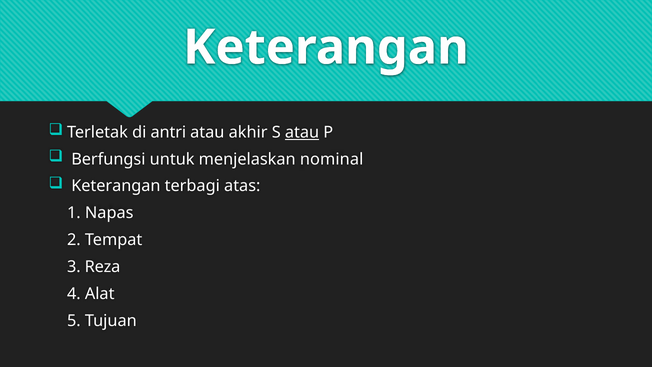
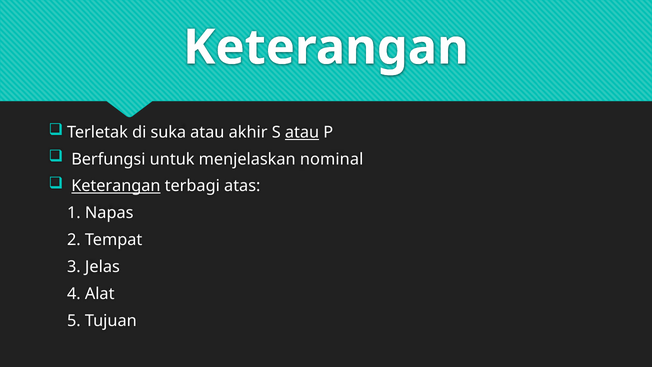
antri: antri -> suka (168, 132)
Keterangan underline: none -> present (116, 186)
Reza: Reza -> Jelas (102, 267)
